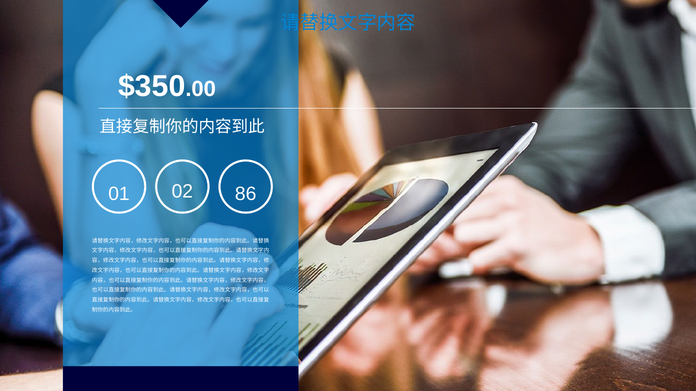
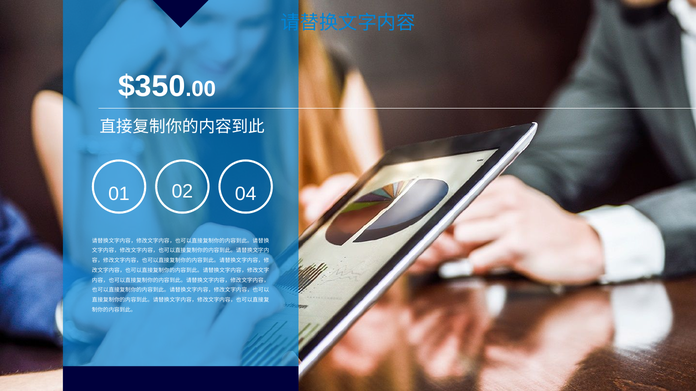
86: 86 -> 04 (246, 194)
